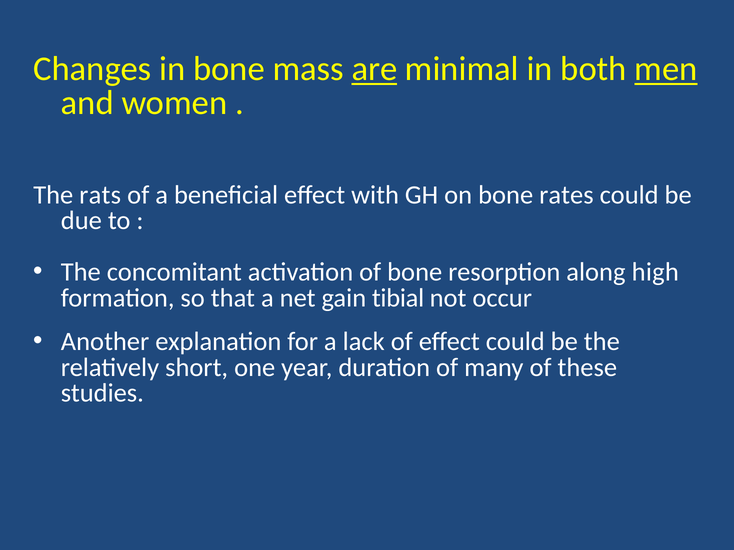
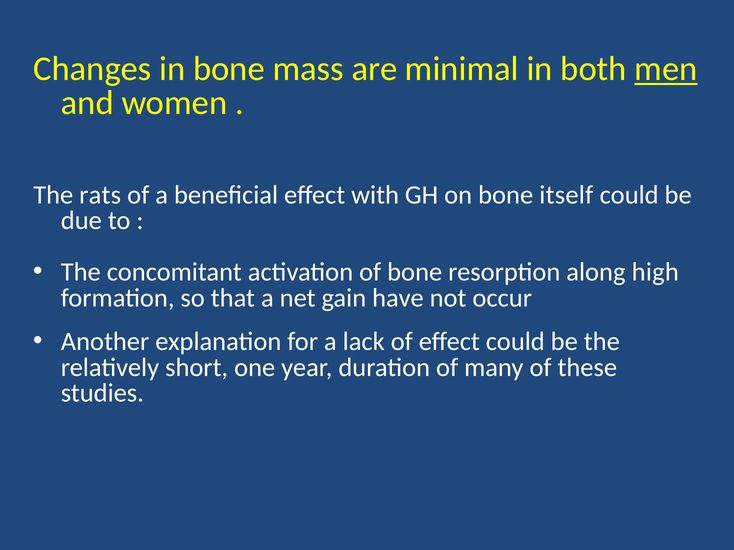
are underline: present -> none (374, 69)
rates: rates -> itself (566, 195)
tibial: tibial -> have (398, 298)
